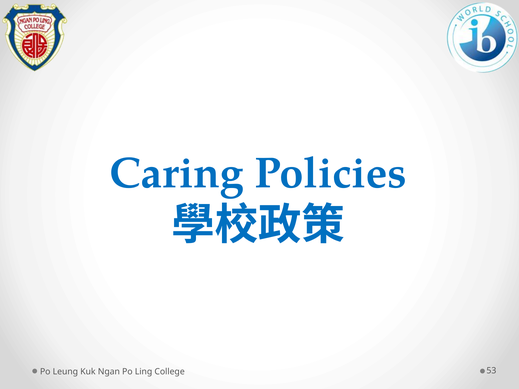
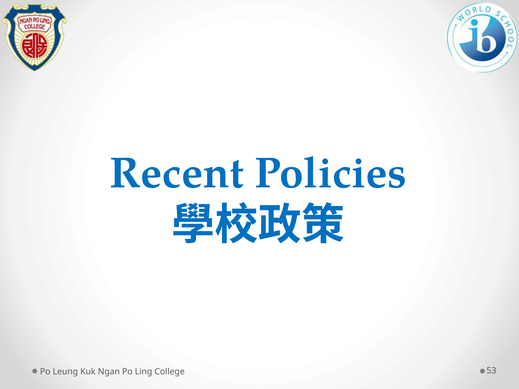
Caring: Caring -> Recent (177, 173)
